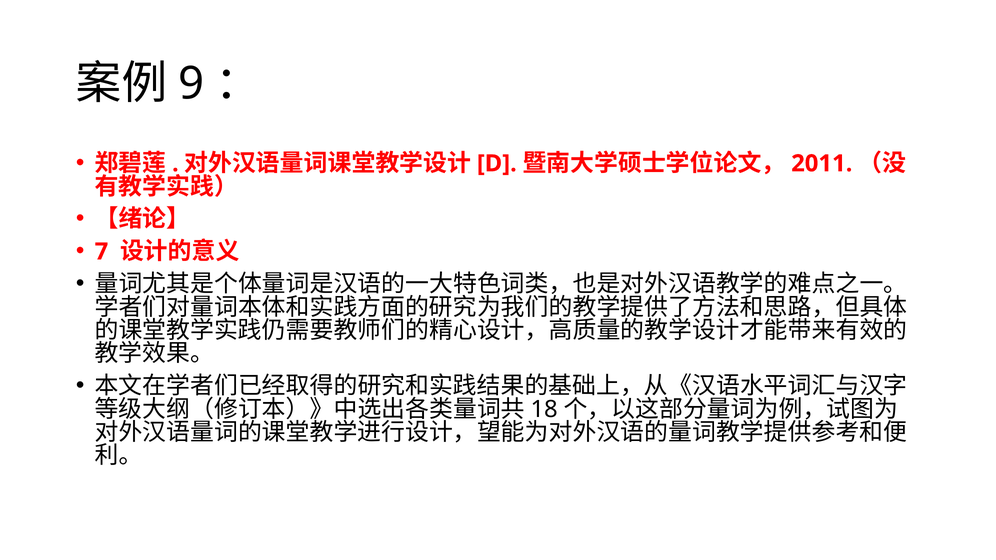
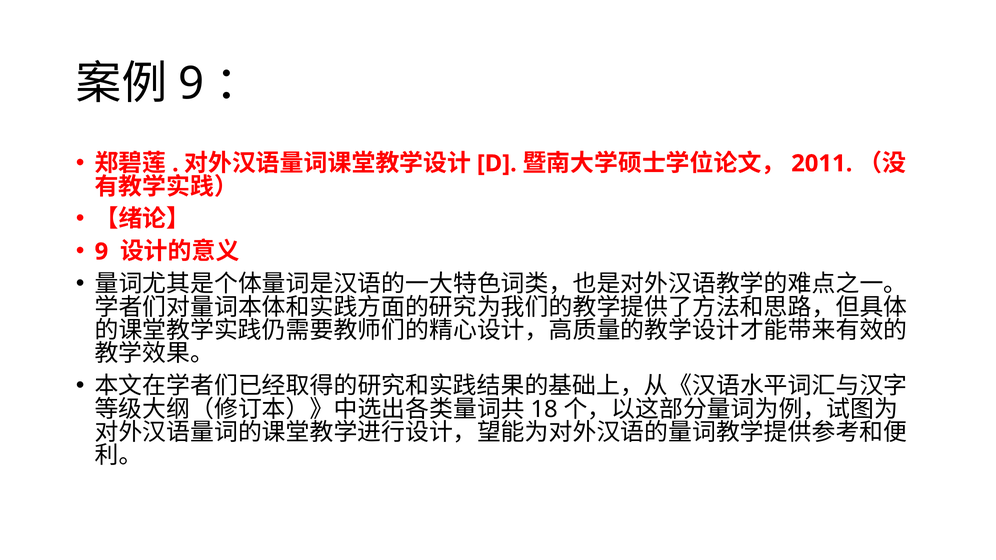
7: 7 -> 9 (101, 252)
